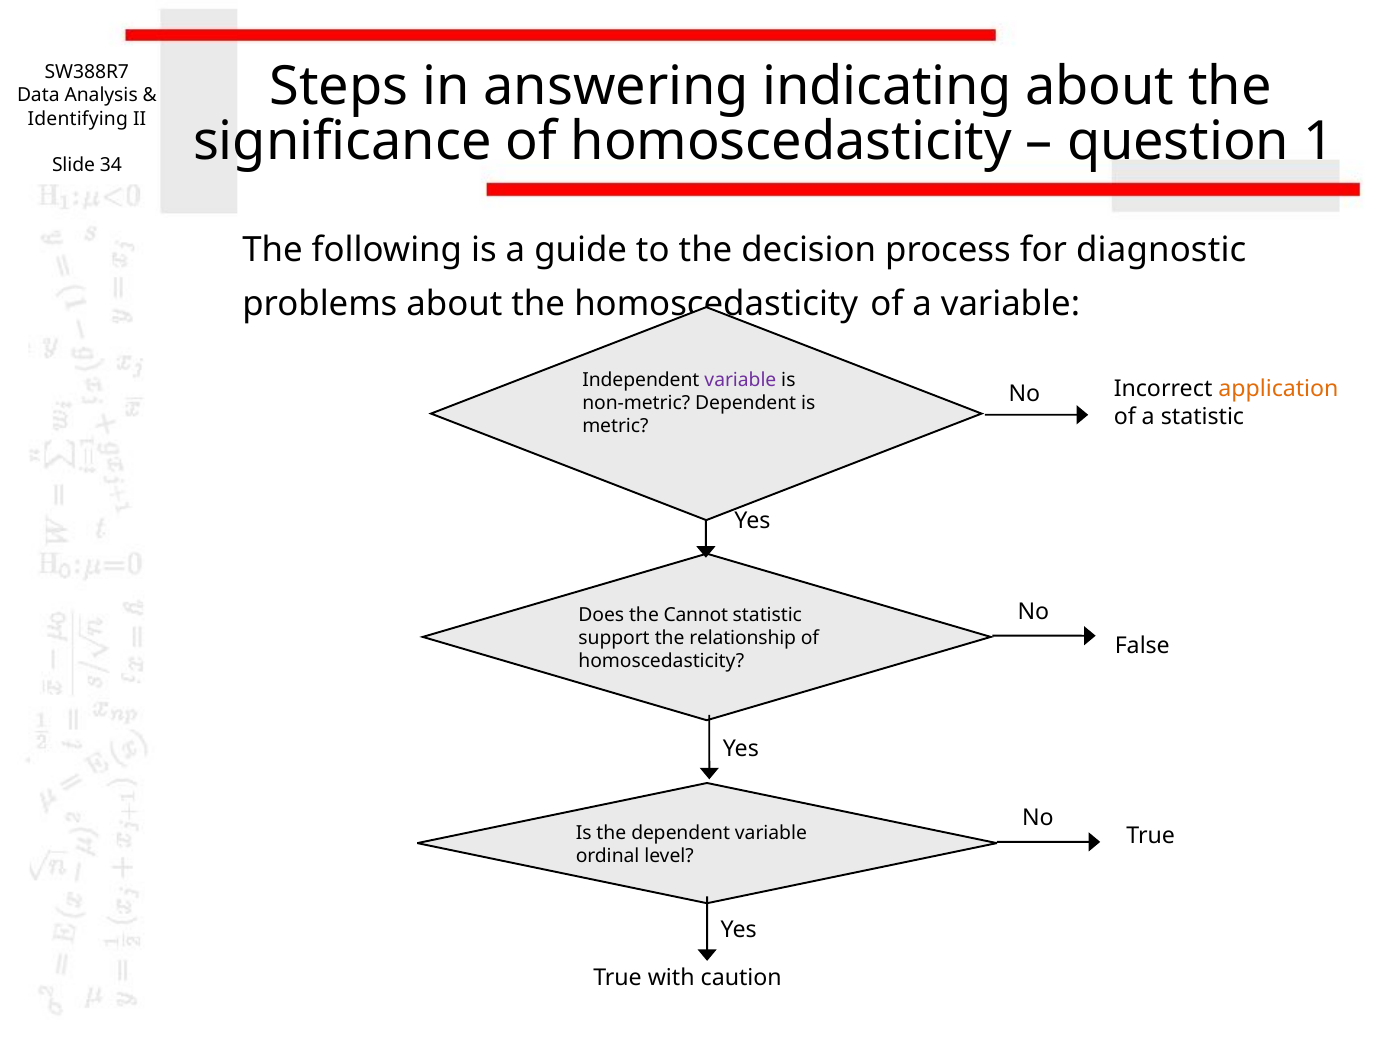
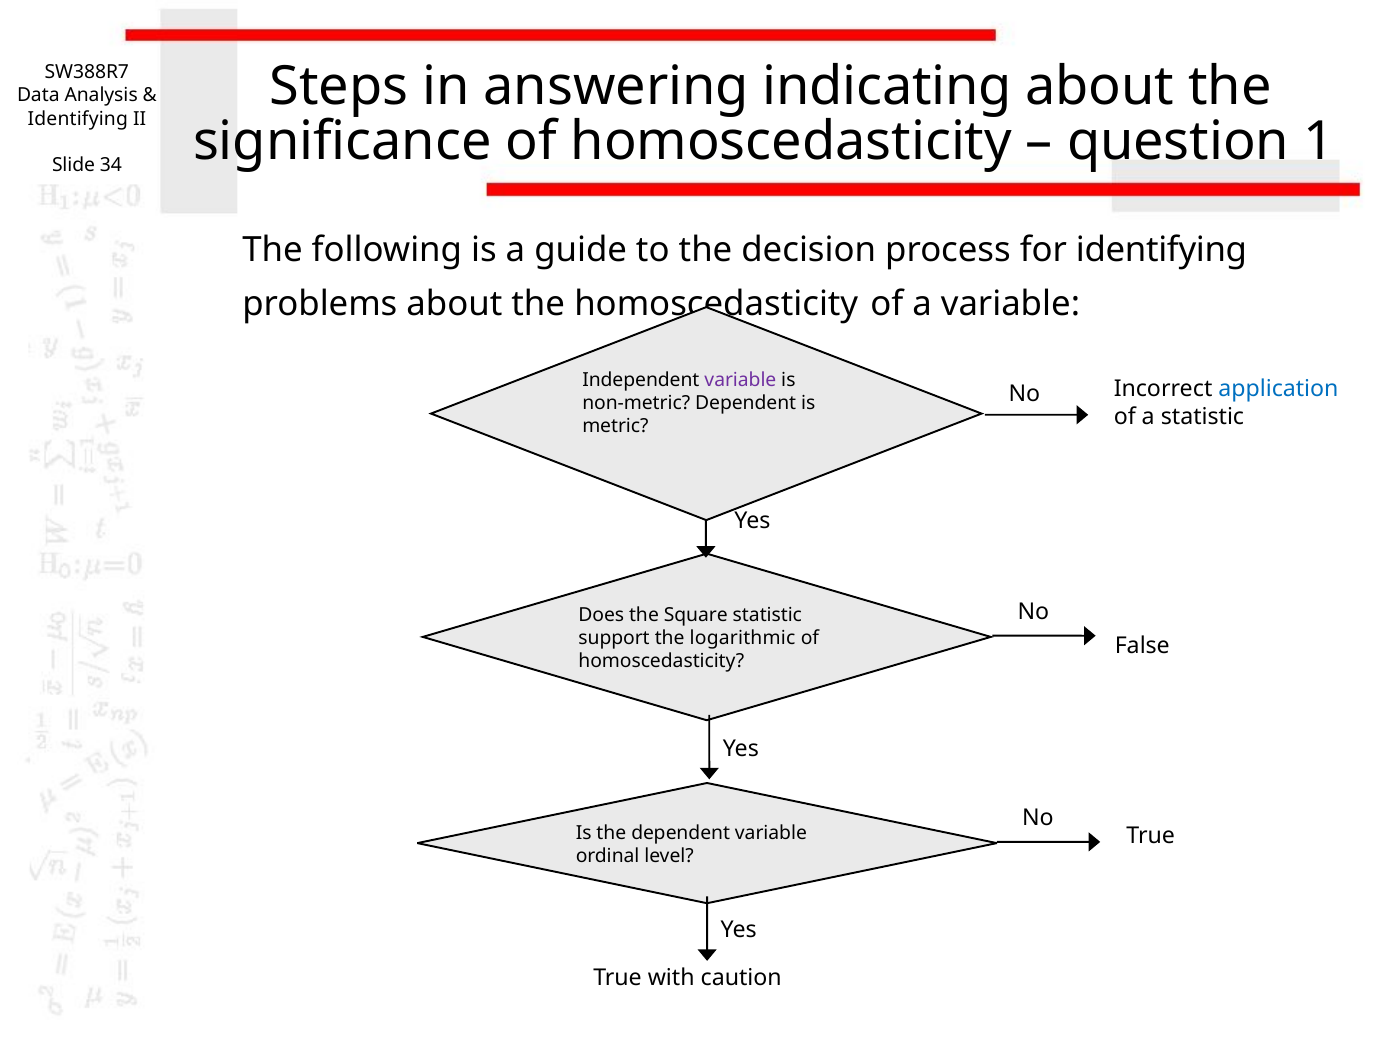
for diagnostic: diagnostic -> identifying (1162, 250)
application colour: orange -> blue (1278, 389)
Cannot: Cannot -> Square (696, 615)
relationship: relationship -> logarithmic (743, 638)
